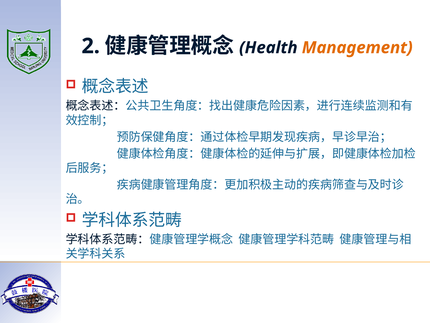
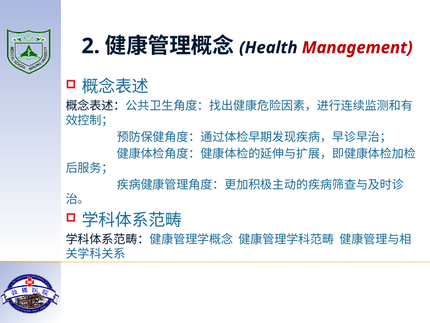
Management colour: orange -> red (357, 48)
